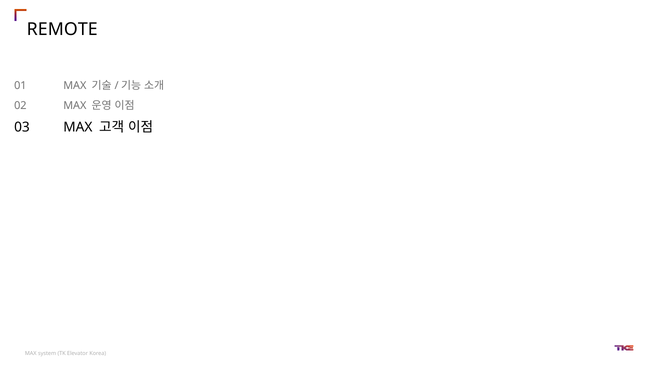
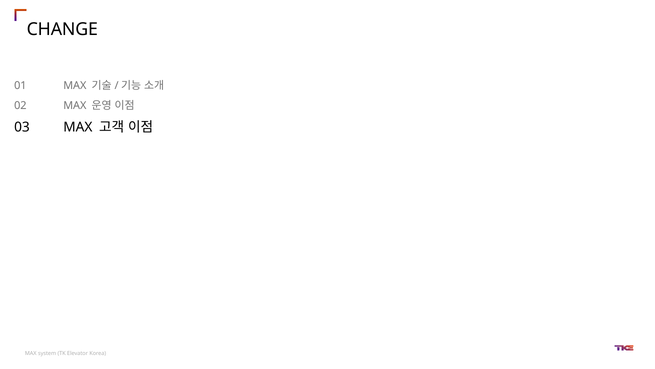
REMOTE: REMOTE -> CHANGE (62, 29)
